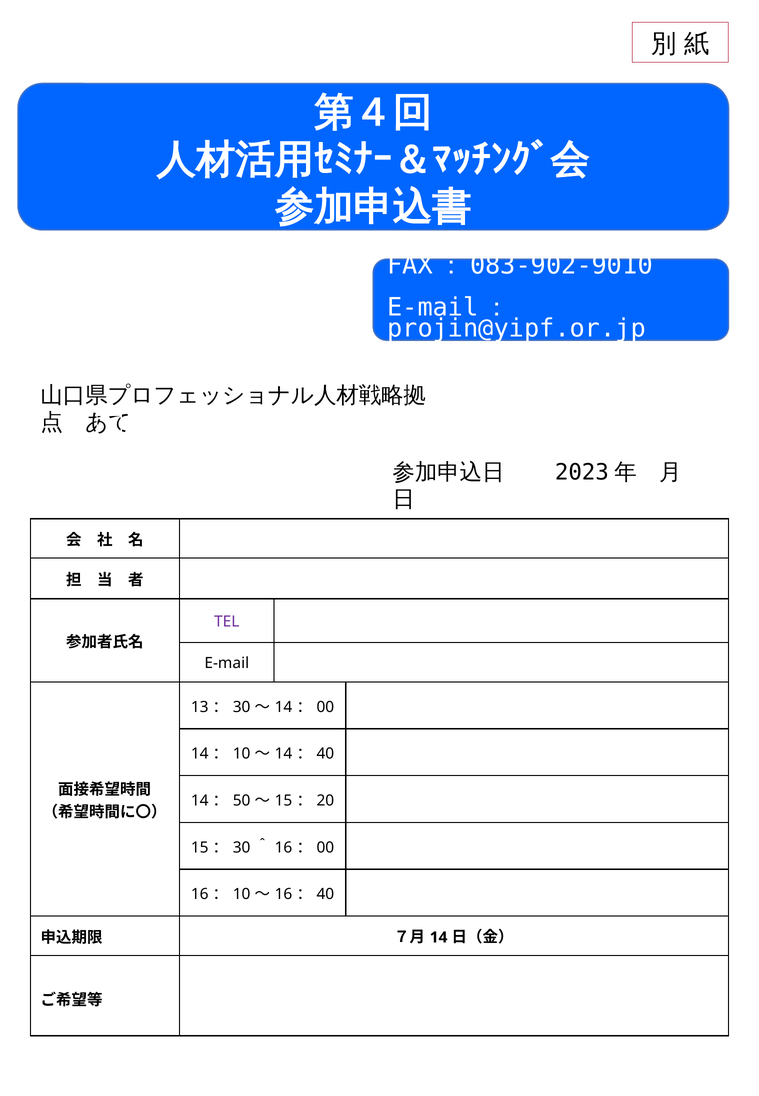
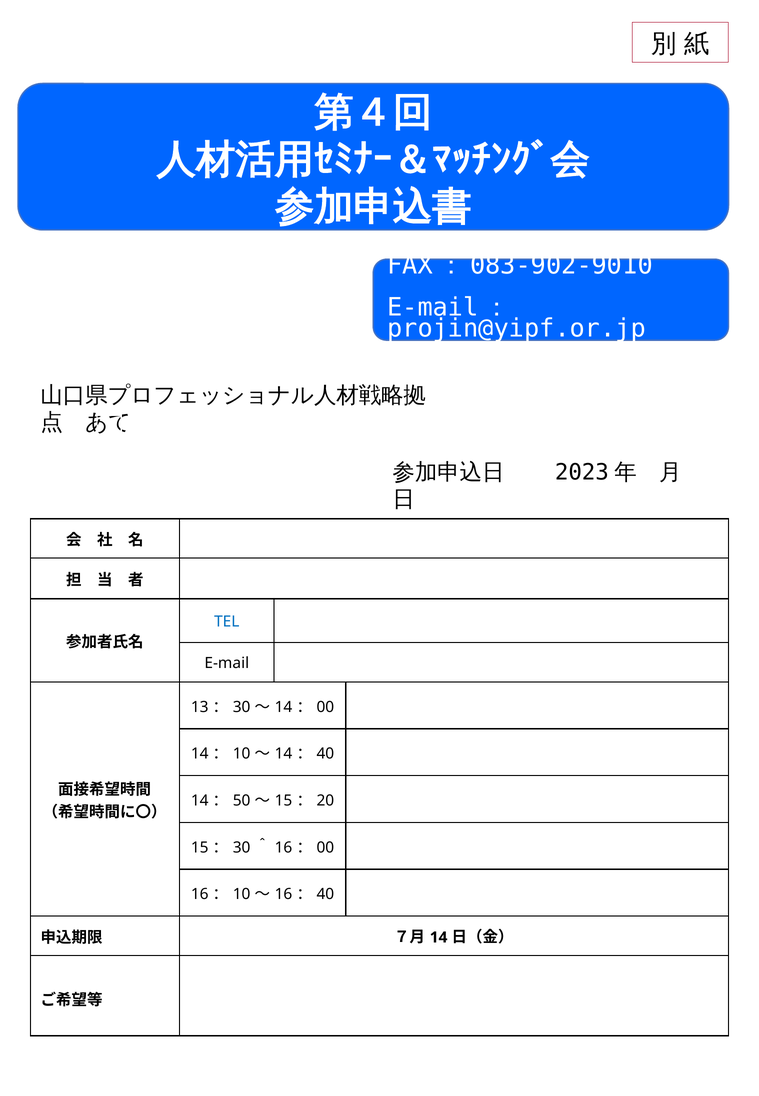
TEL colour: purple -> blue (227, 622)
